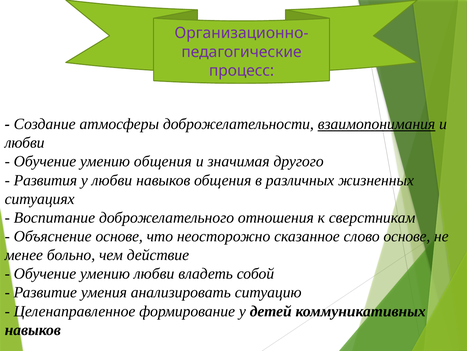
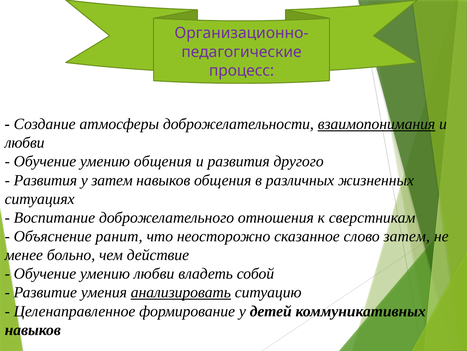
и значимая: значимая -> развития (239, 161)
у любви: любви -> затем (112, 180)
Объяснение основе: основе -> ранит (119, 236)
слово основе: основе -> затем (407, 236)
анализировать underline: none -> present (181, 292)
